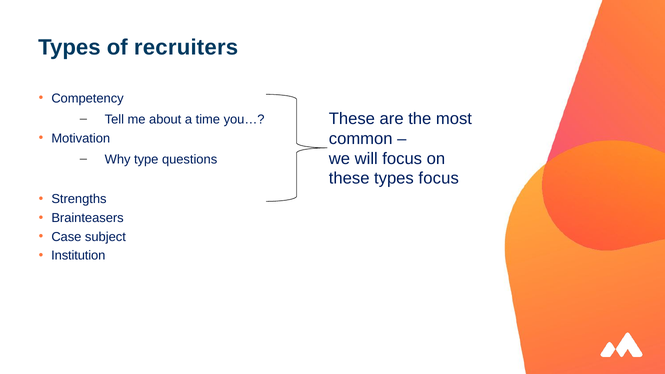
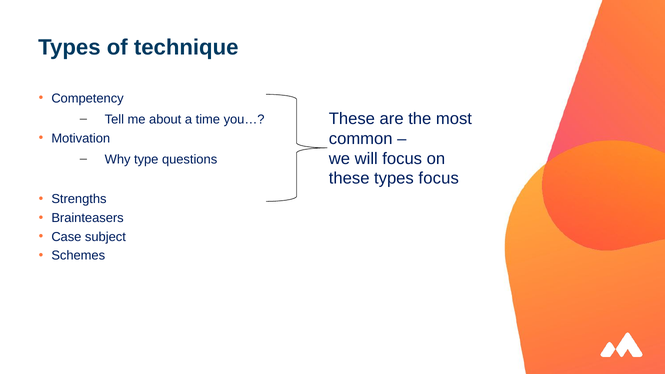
recruiters: recruiters -> technique (186, 47)
Institution: Institution -> Schemes (78, 256)
